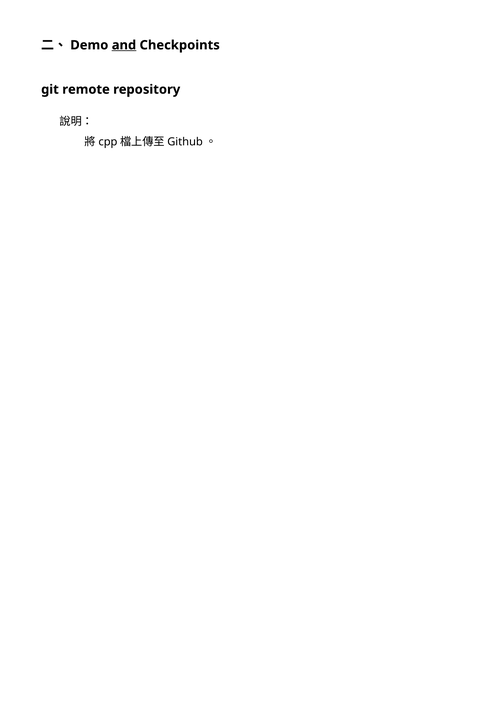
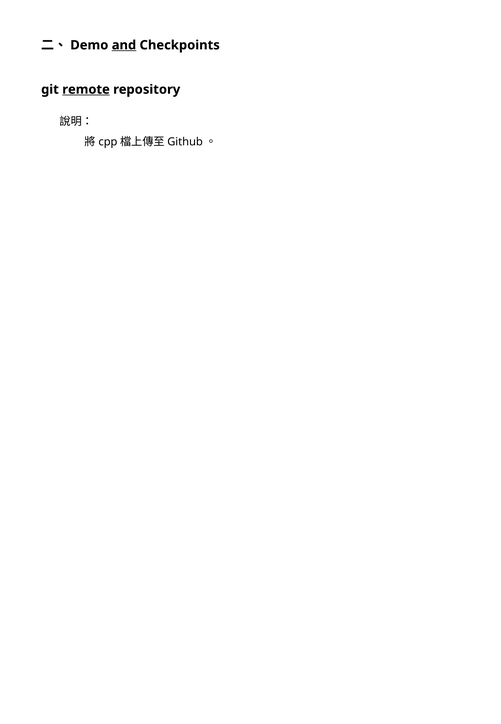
remote underline: none -> present (86, 89)
